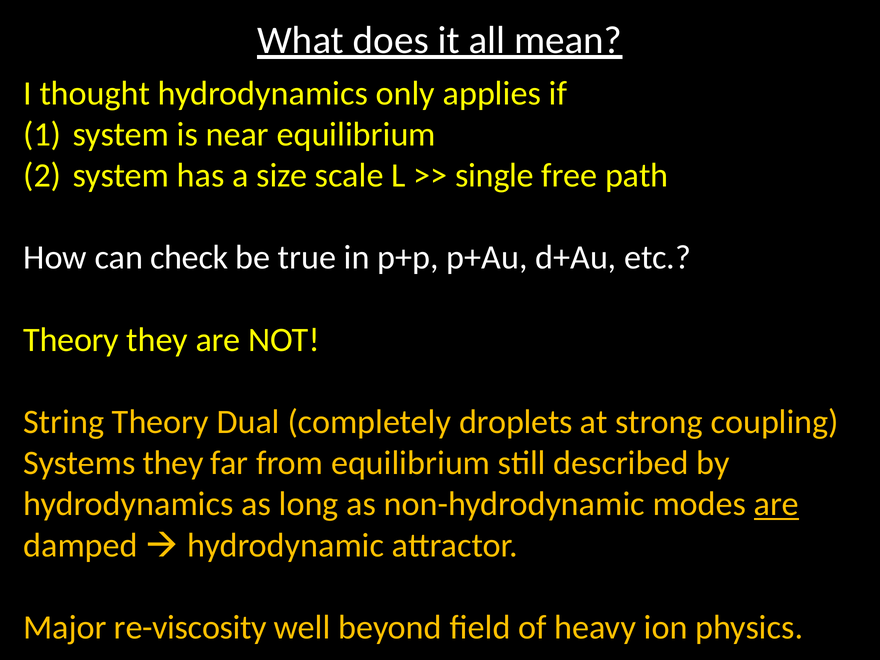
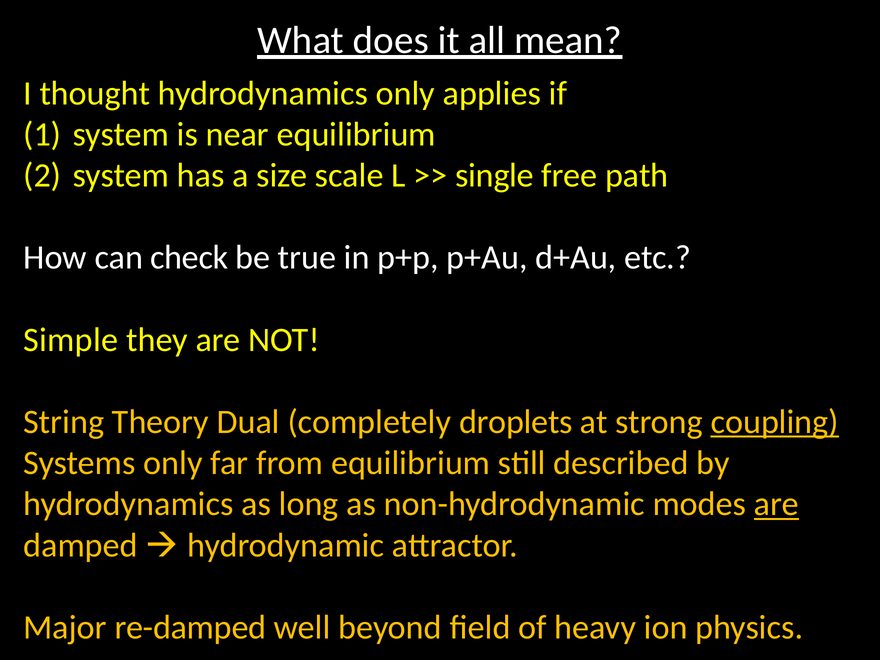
Theory: Theory -> Simple (71, 340)
coupling underline: none -> present (775, 422)
Systems they: they -> only (173, 463)
re-viscosity: re-viscosity -> re-damped (190, 627)
